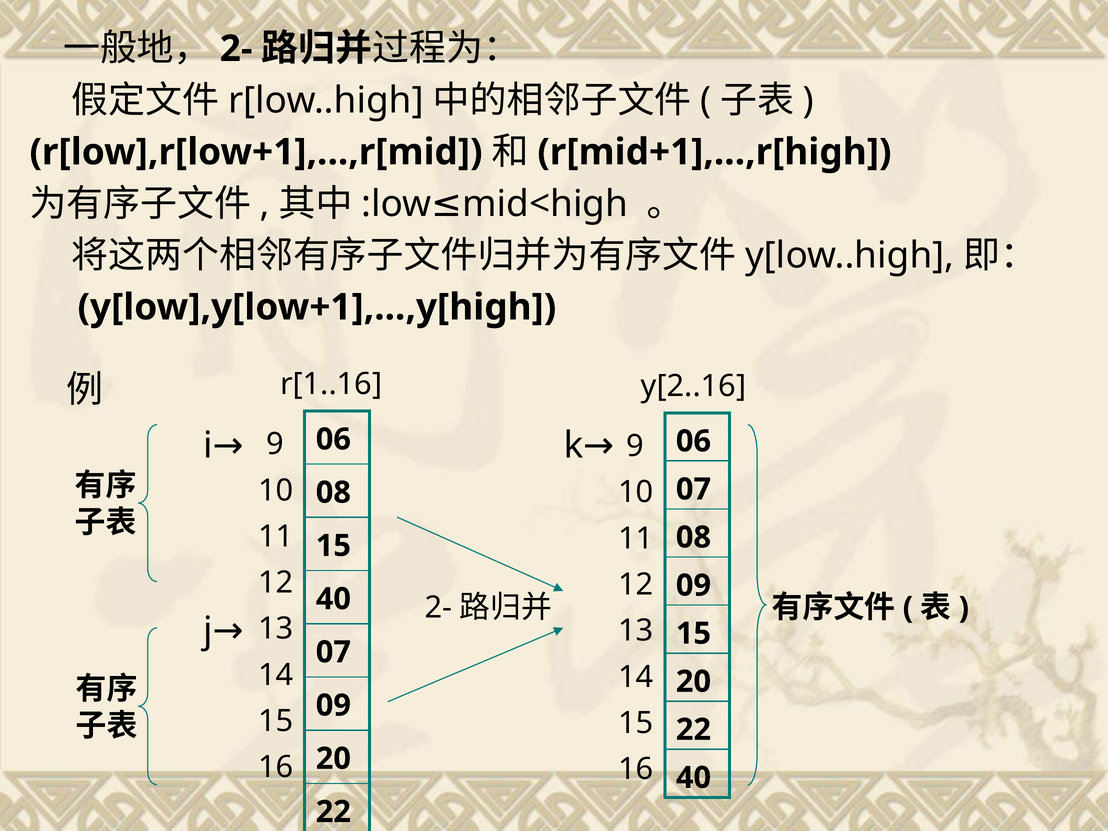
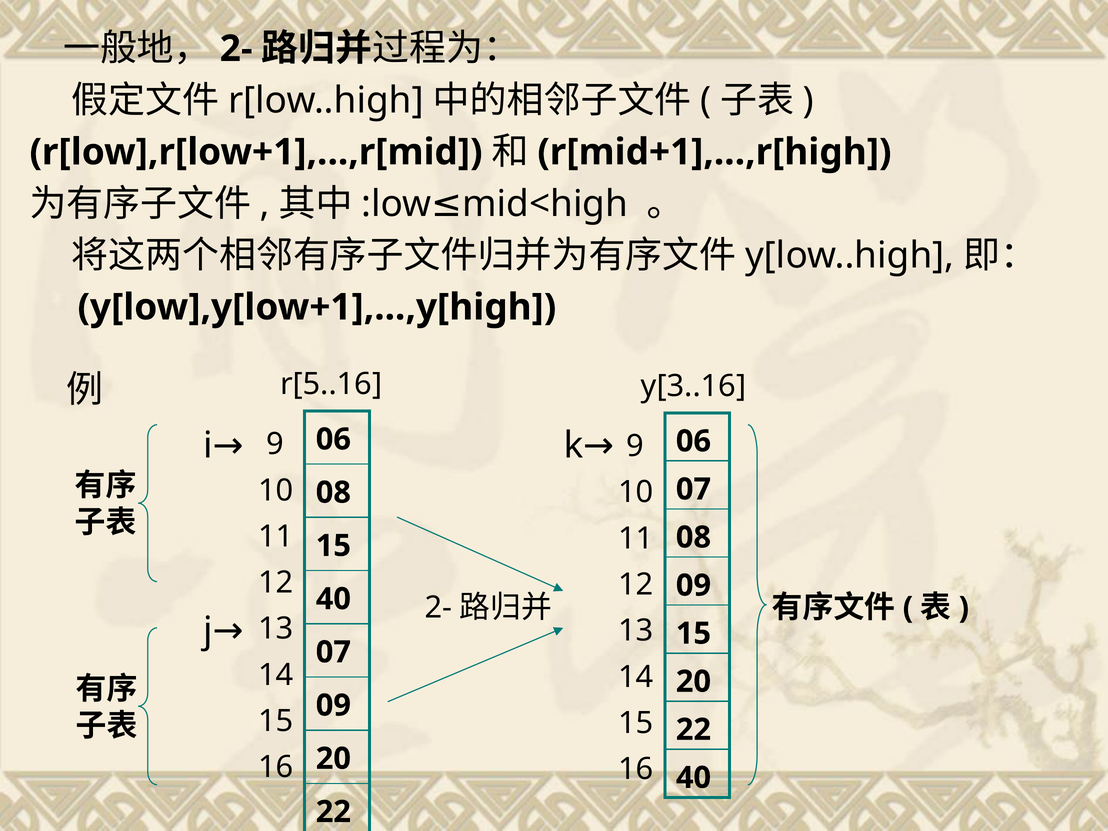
r[1..16: r[1..16 -> r[5..16 (331, 384)
y[2..16: y[2..16 -> y[3..16 (694, 386)
